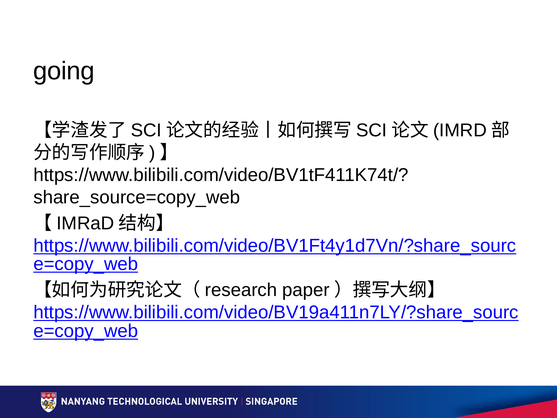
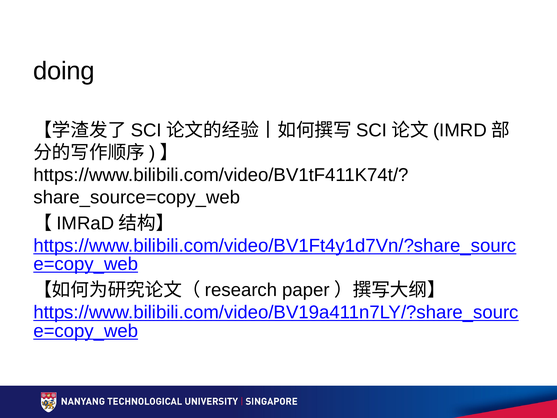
going: going -> doing (64, 71)
